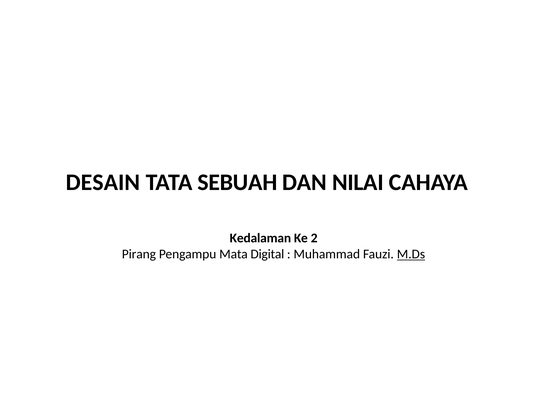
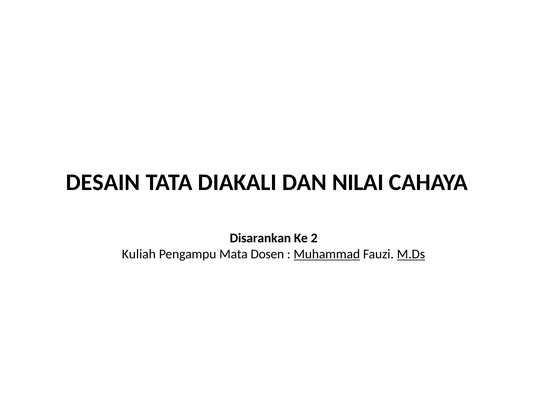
SEBUAH: SEBUAH -> DIAKALI (237, 183)
Kedalaman: Kedalaman -> Disarankan (260, 239)
Pirang: Pirang -> Kuliah (139, 255)
Digital: Digital -> Dosen (267, 255)
Muhammad underline: none -> present (327, 255)
